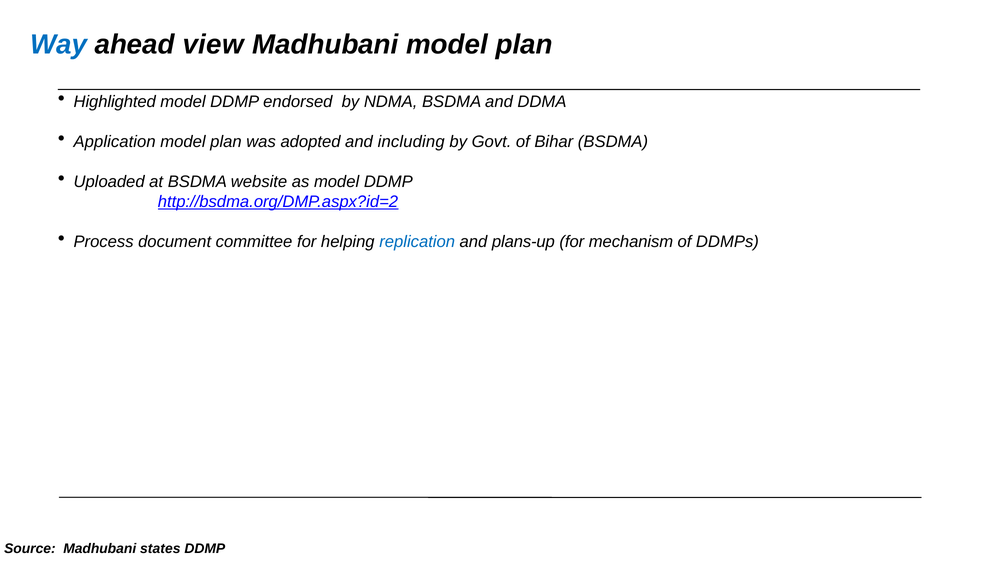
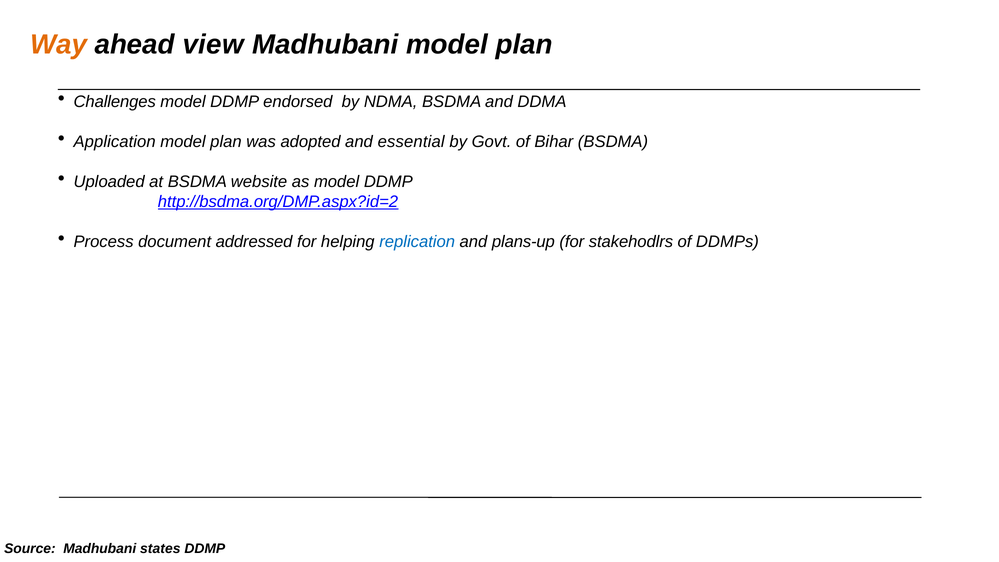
Way colour: blue -> orange (59, 44)
Highlighted: Highlighted -> Challenges (115, 102)
including: including -> essential (411, 142)
committee: committee -> addressed (254, 242)
mechanism: mechanism -> stakehodlrs (631, 242)
